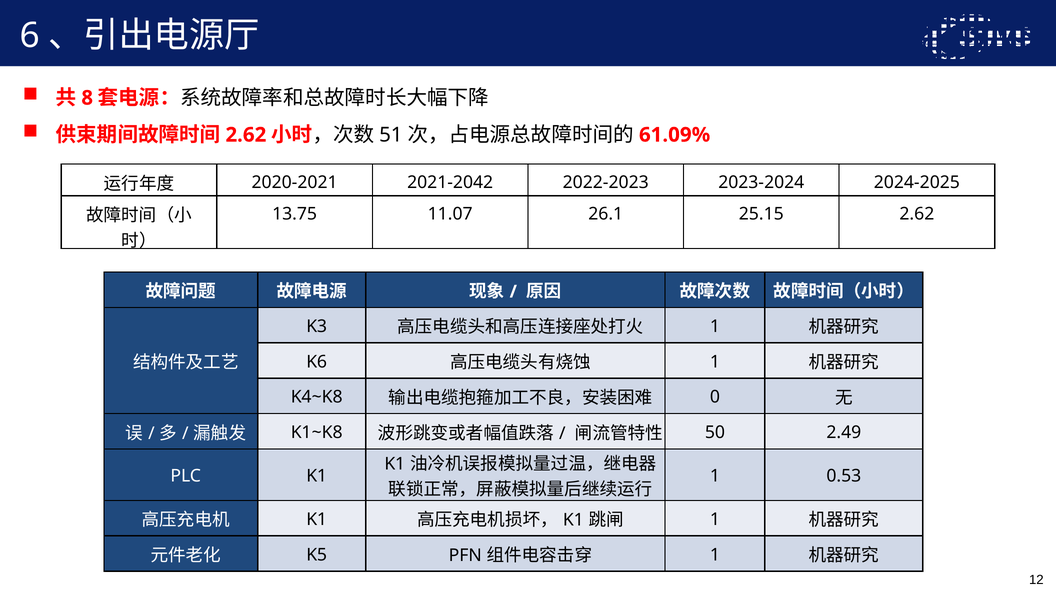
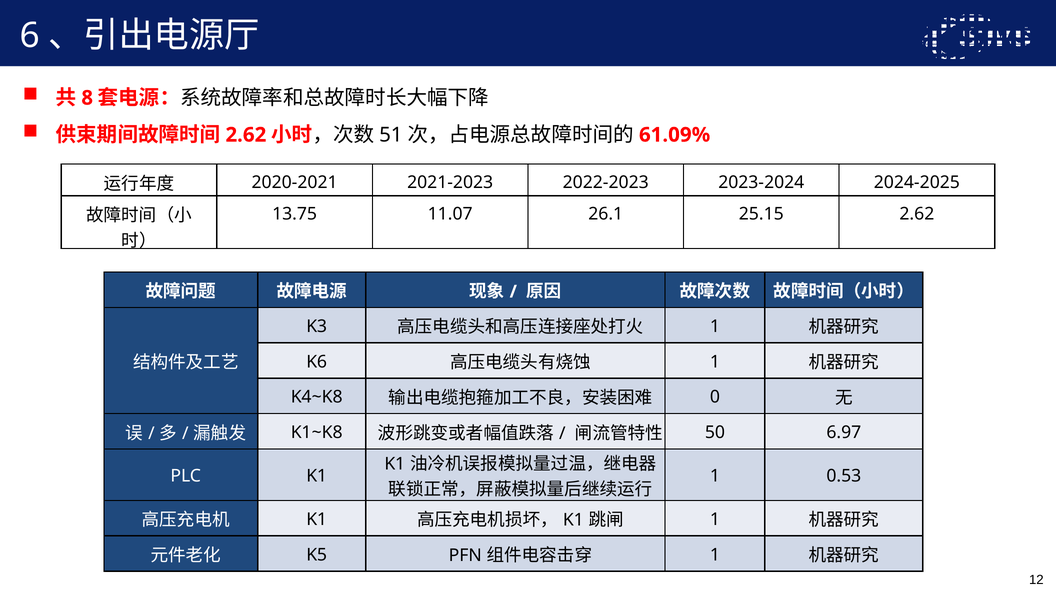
2021-2042: 2021-2042 -> 2021-2023 (450, 182)
2.49: 2.49 -> 6.97 (844, 433)
